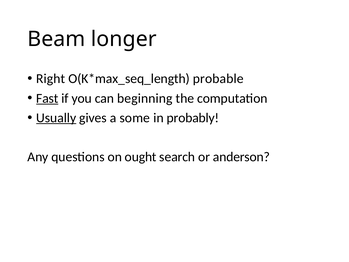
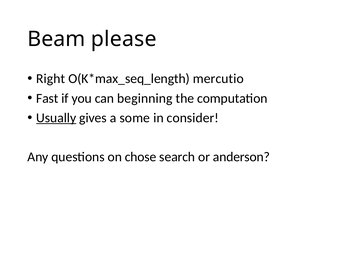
longer: longer -> please (124, 39)
probable: probable -> mercutio (218, 79)
Fast underline: present -> none (47, 98)
probably: probably -> consider (193, 118)
ought: ought -> chose (141, 157)
